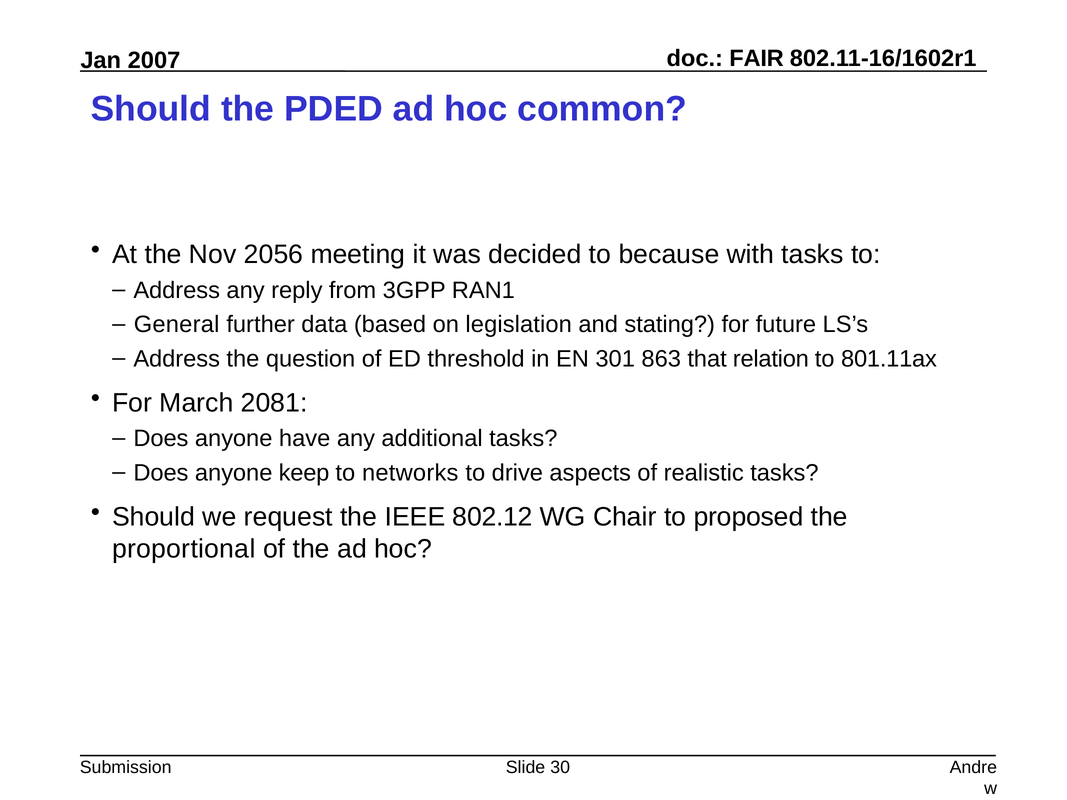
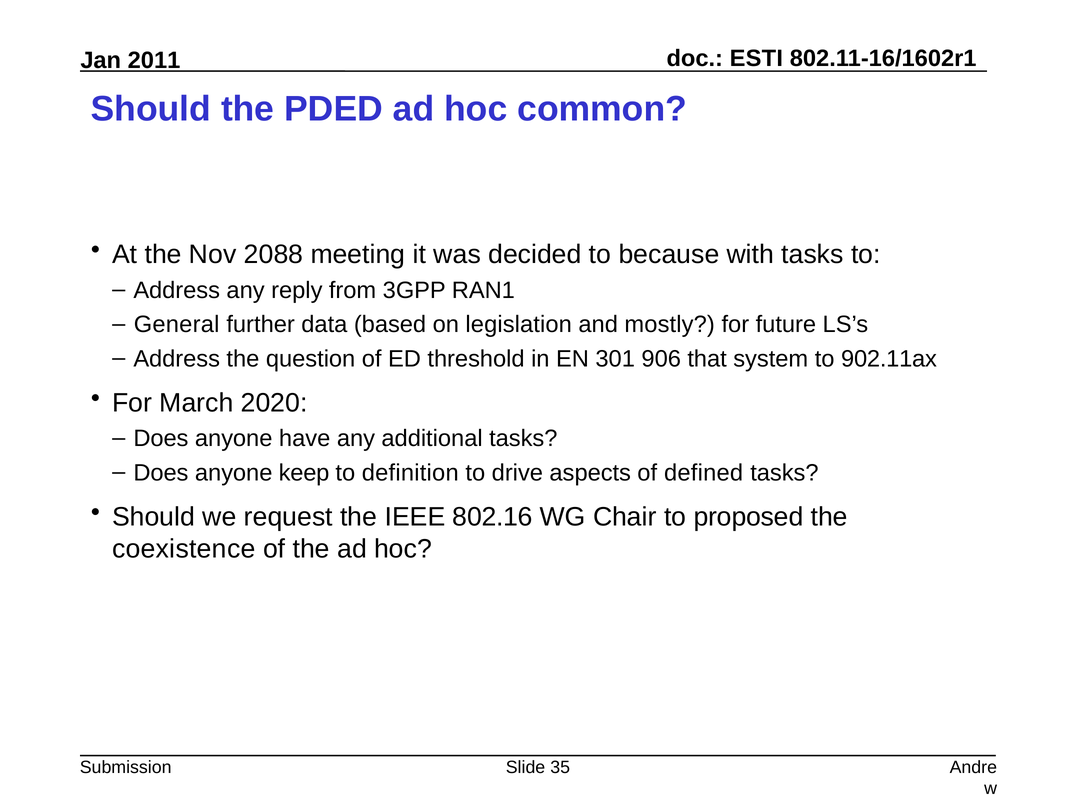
FAIR: FAIR -> ESTI (756, 59)
2007: 2007 -> 2011 (154, 61)
2056: 2056 -> 2088 (274, 254)
stating: stating -> mostly (670, 325)
863: 863 -> 906 (661, 359)
relation: relation -> system (771, 359)
801.11ax: 801.11ax -> 902.11ax (889, 359)
2081: 2081 -> 2020 (274, 403)
networks: networks -> definition (410, 473)
realistic: realistic -> defined (704, 473)
802.12: 802.12 -> 802.16 (493, 517)
proportional: proportional -> coexistence (184, 549)
30: 30 -> 35 (560, 768)
